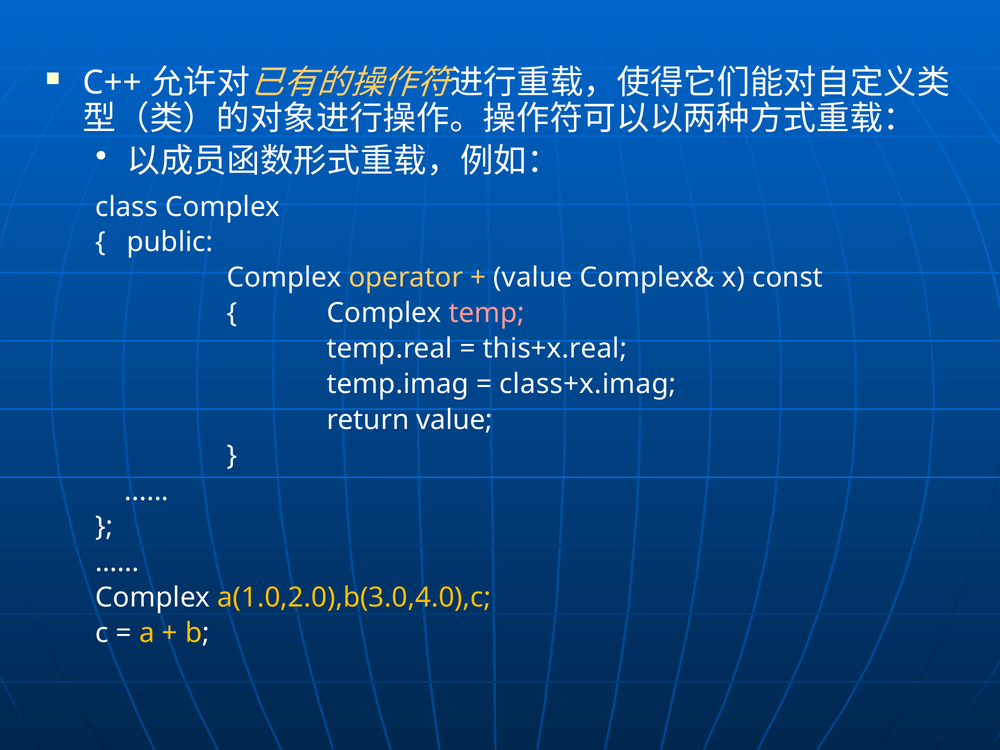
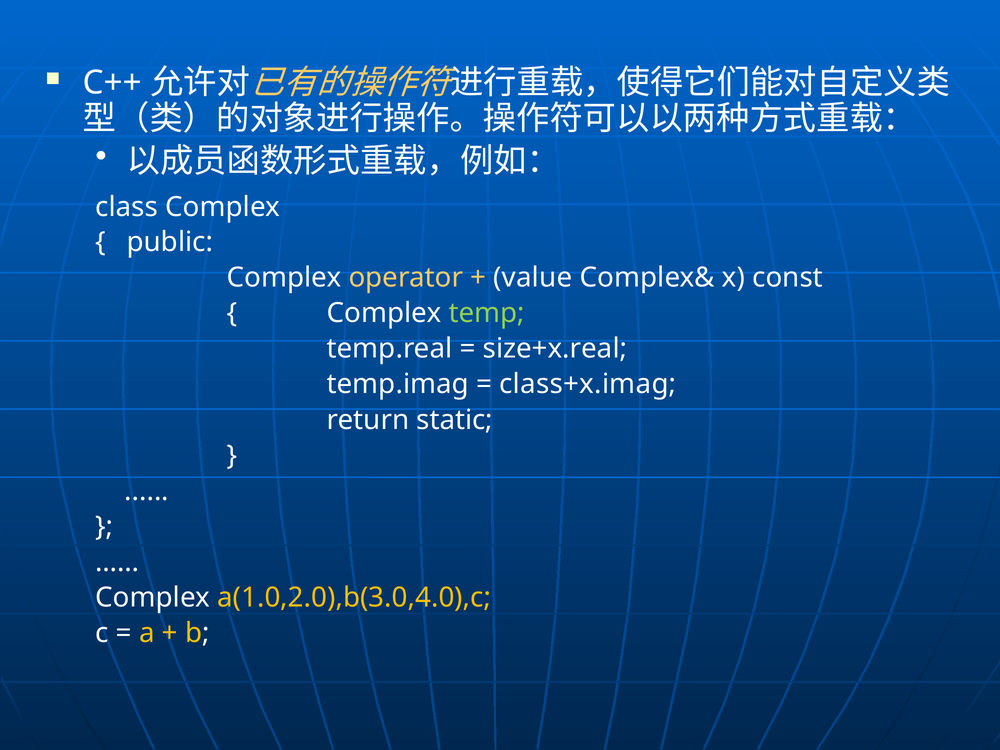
temp colour: pink -> light green (487, 313)
this+x.real: this+x.real -> size+x.real (555, 349)
return value: value -> static (455, 420)
